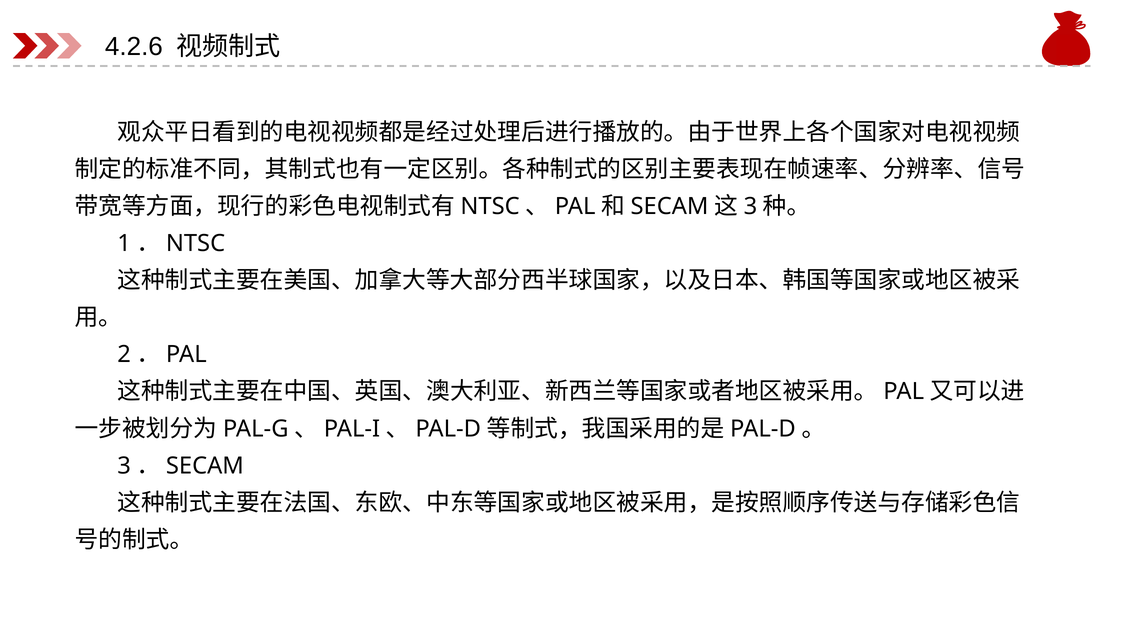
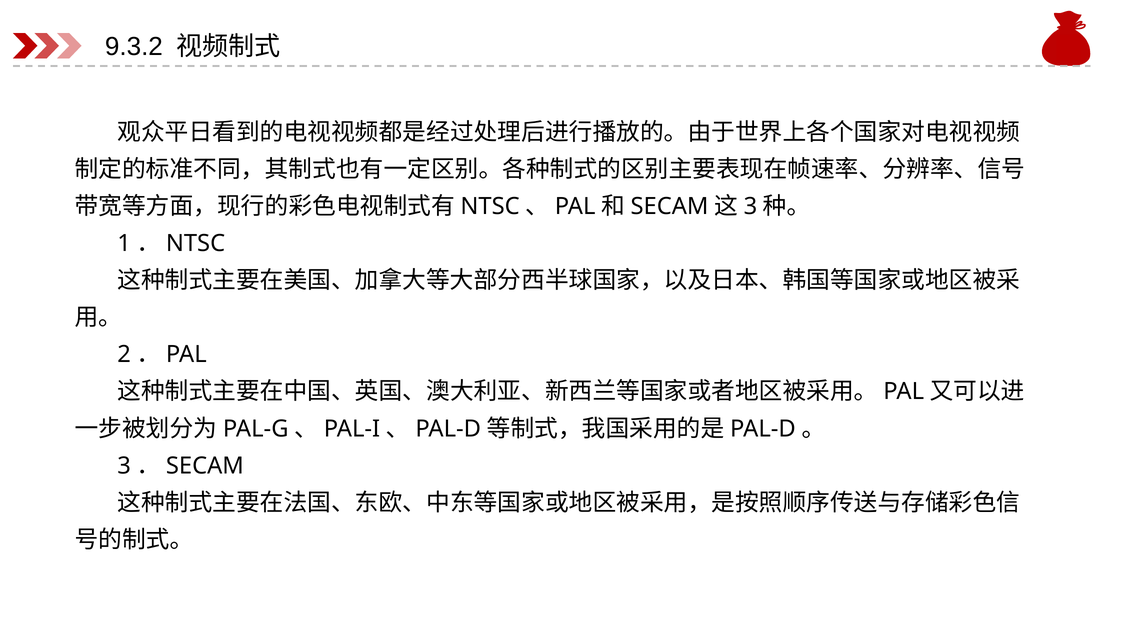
4.2.6: 4.2.6 -> 9.3.2 (134, 47)
